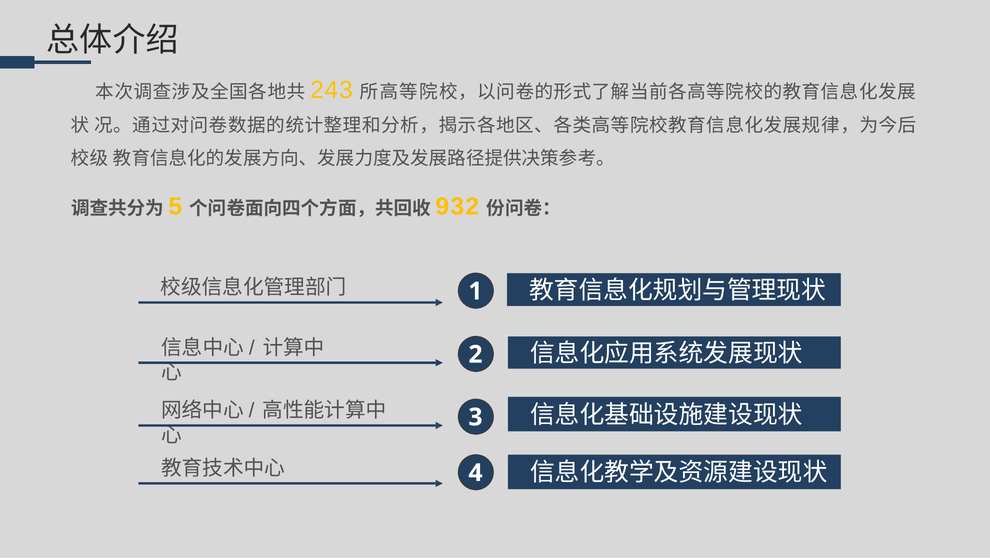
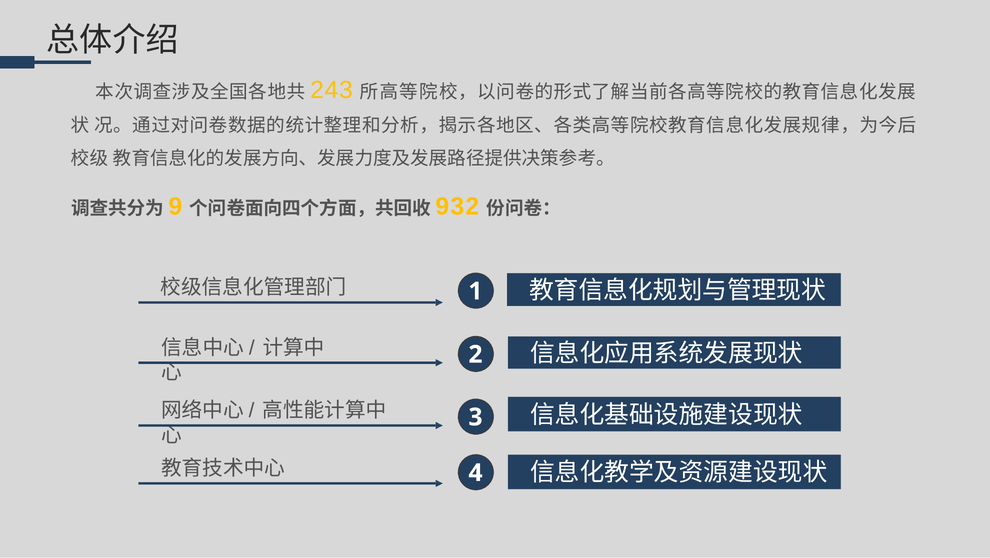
5: 5 -> 9 (175, 207)
